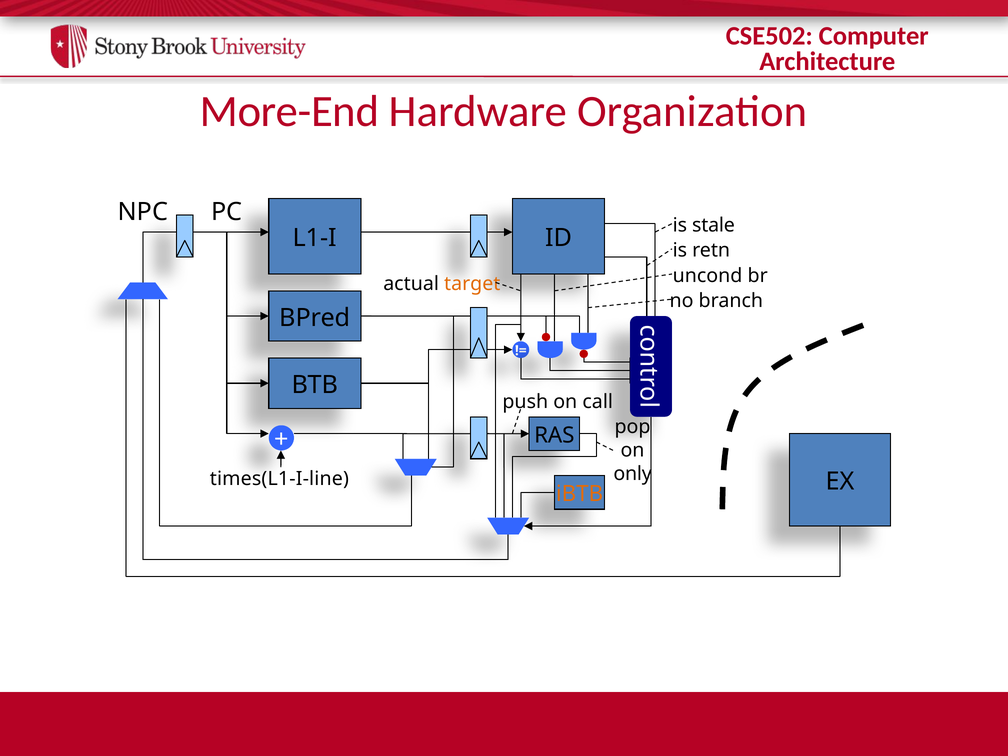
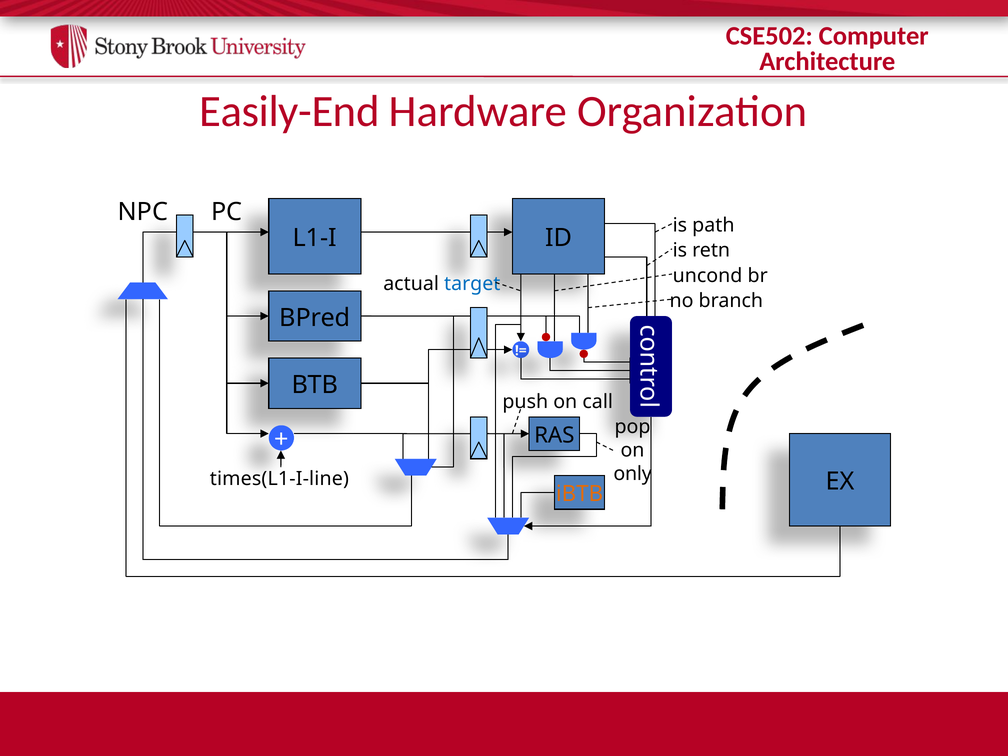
More-End: More-End -> Easily-End (289, 111)
stale: stale -> path (713, 225)
target colour: orange -> blue (472, 284)
